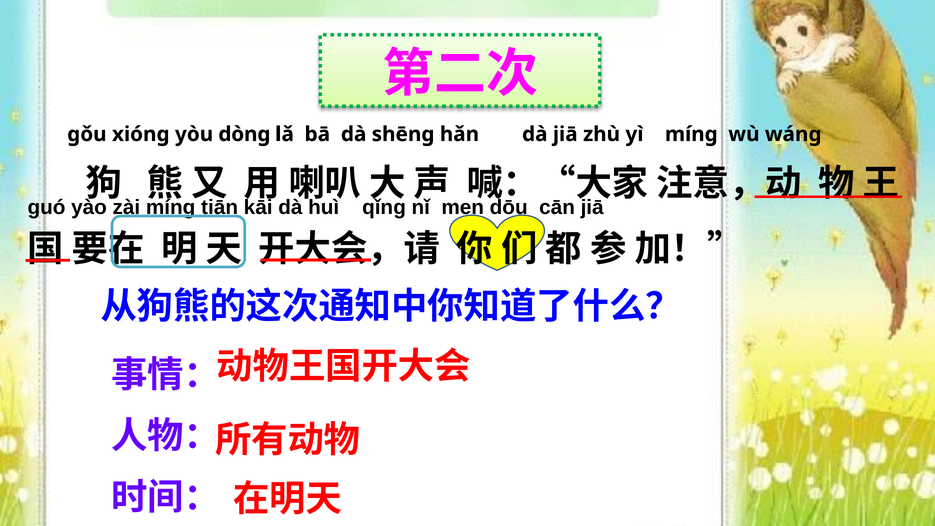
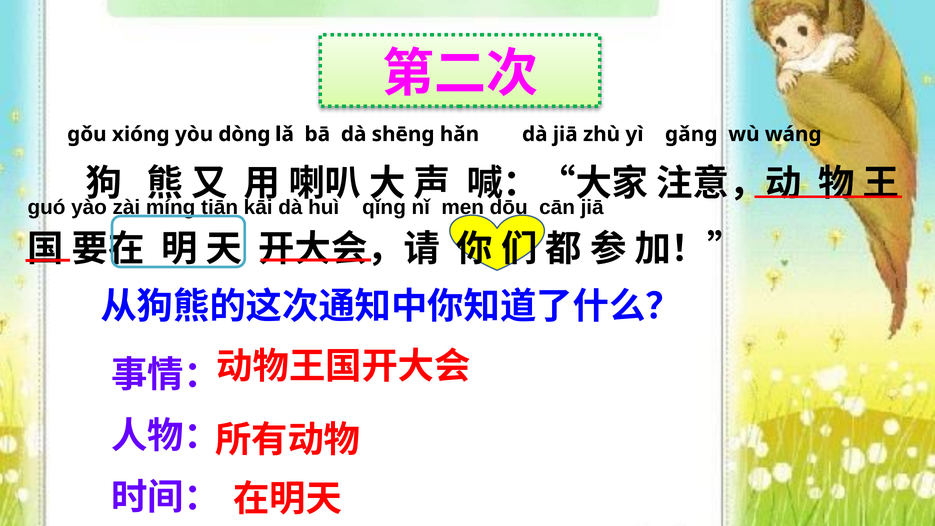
yì mínɡ: mínɡ -> ɡǎnɡ (691, 134)
